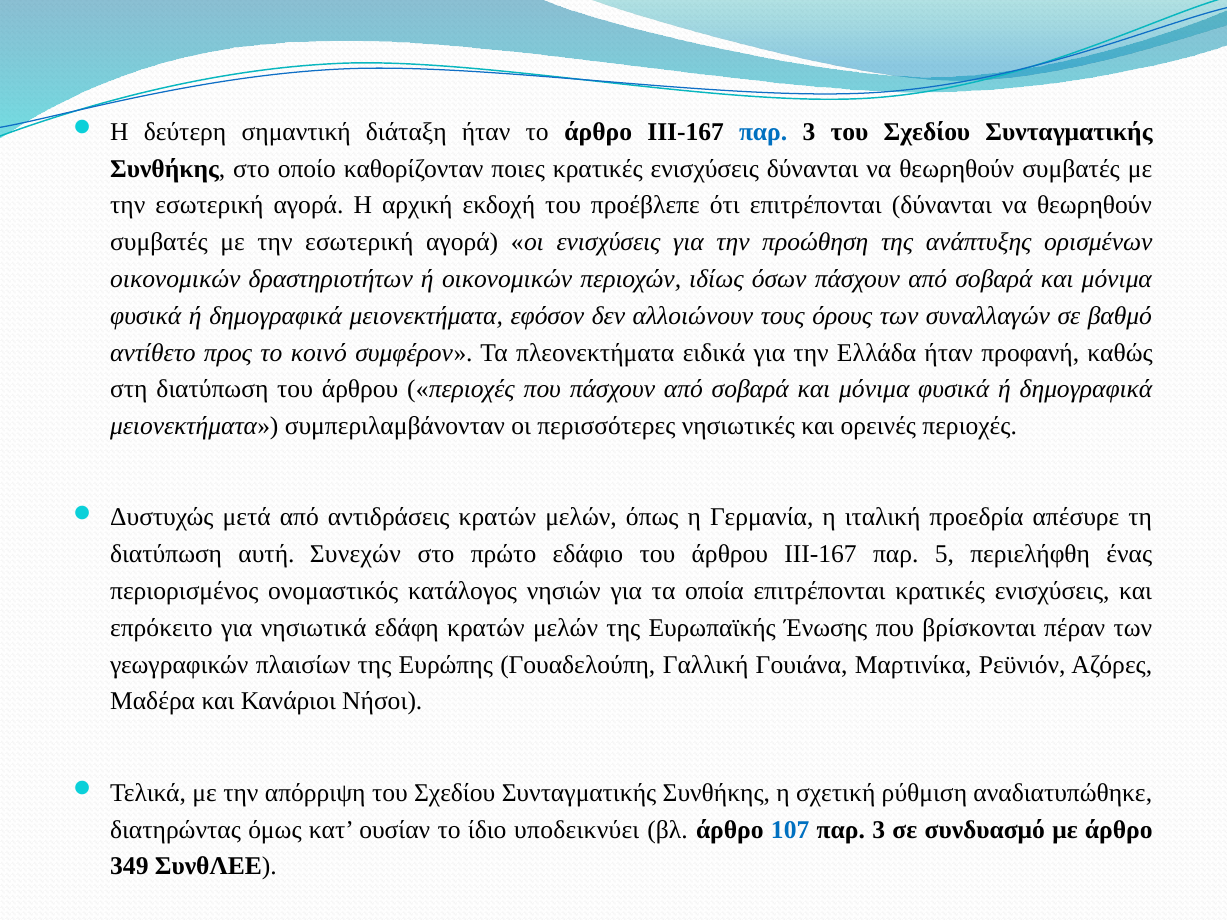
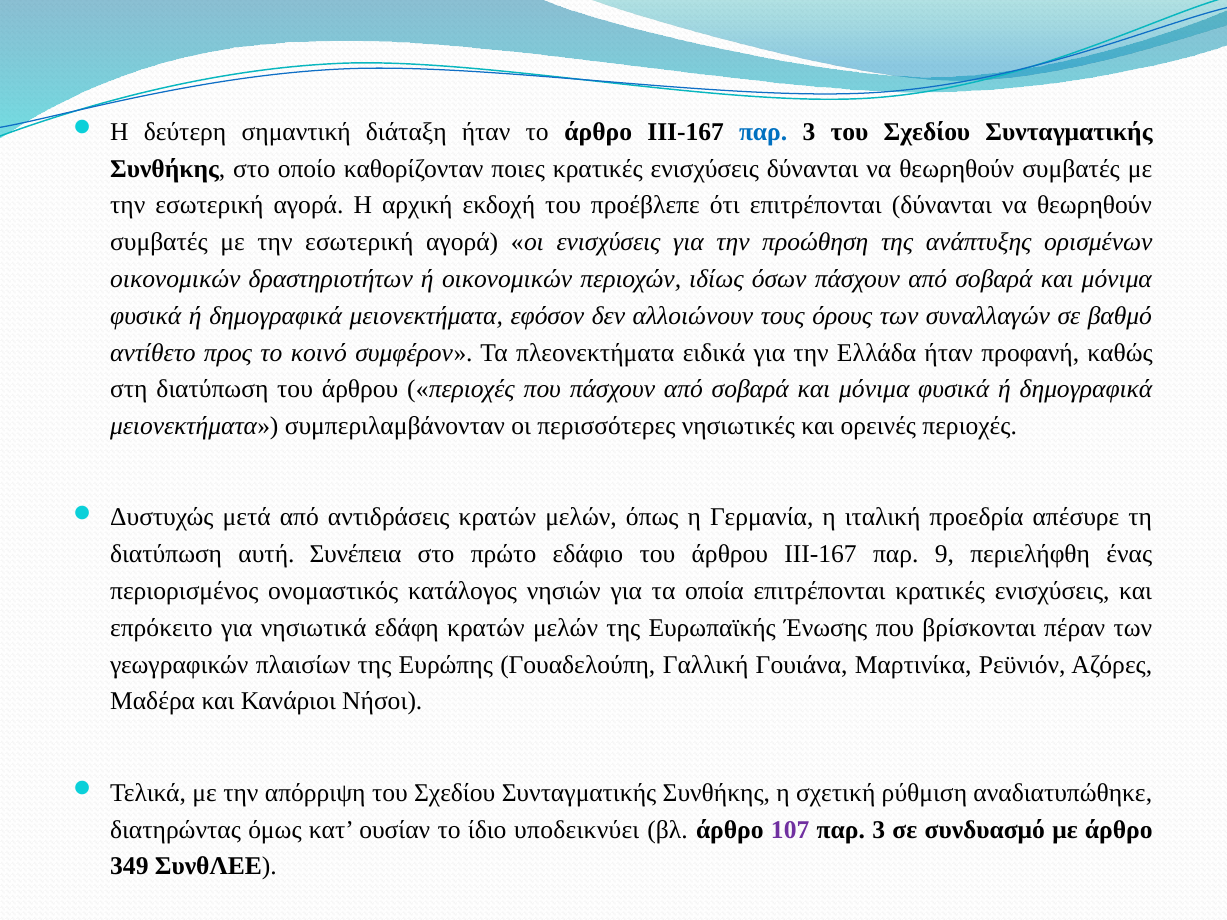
Συνεχών: Συνεχών -> Συνέπεια (356, 554)
5: 5 -> 9 (944, 554)
107 colour: blue -> purple (790, 830)
